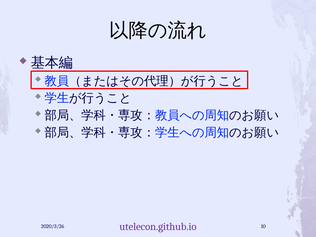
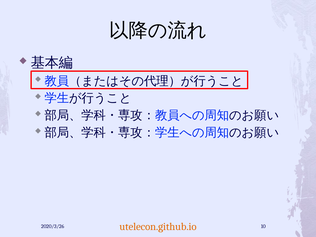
utelecon.github.io colour: purple -> orange (158, 227)
